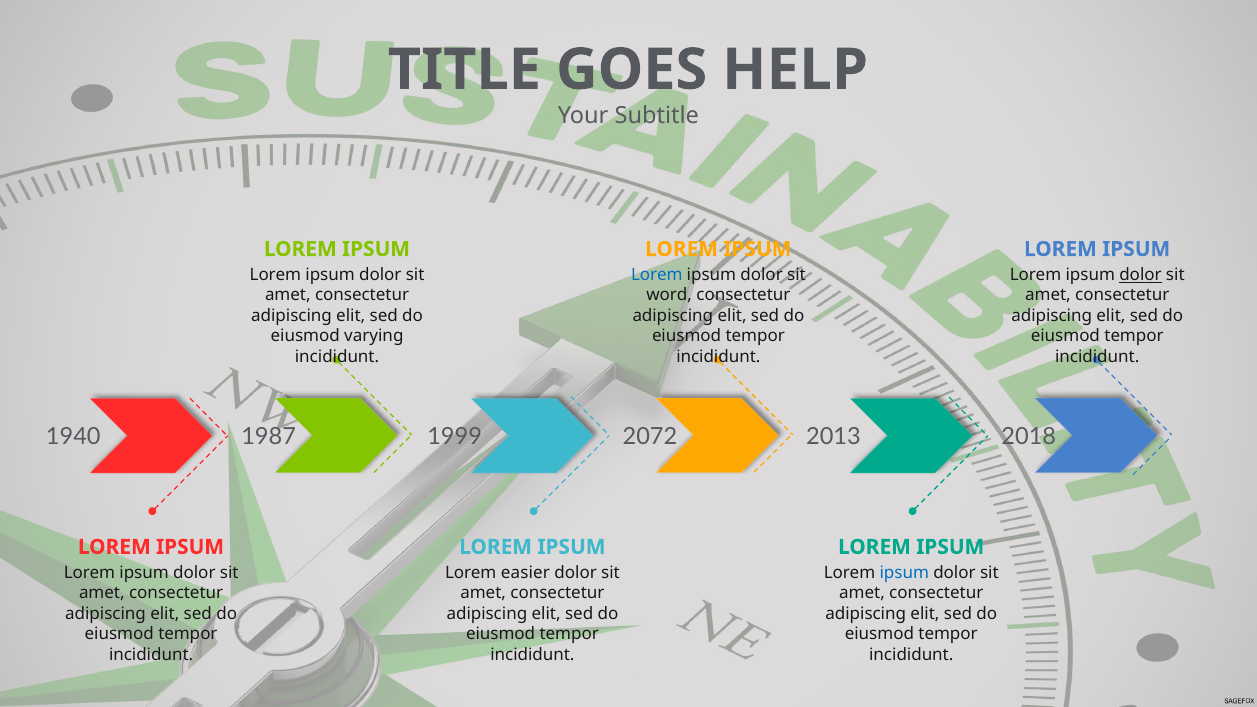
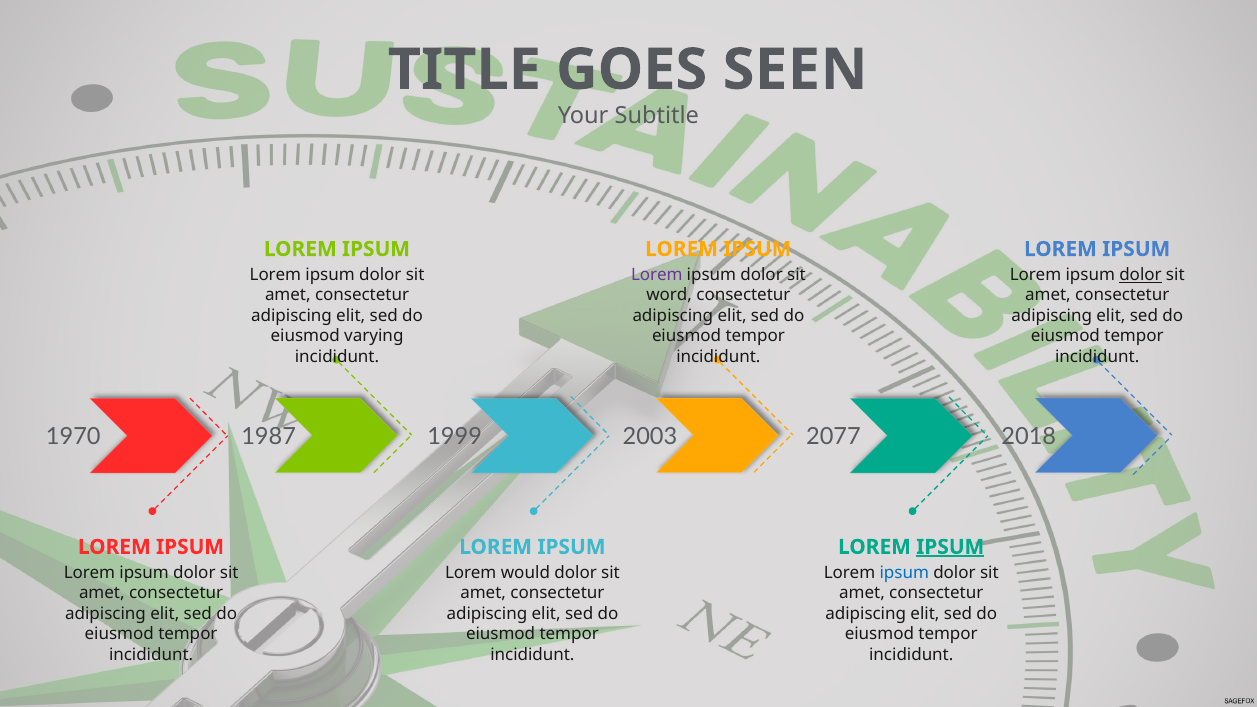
HELP: HELP -> SEEN (795, 70)
Lorem colour: blue -> purple (657, 275)
1940: 1940 -> 1970 (73, 437)
2072: 2072 -> 2003 (650, 436)
2013: 2013 -> 2077 (833, 437)
IPSUM underline: none -> present (950, 547)
easier: easier -> would (525, 573)
